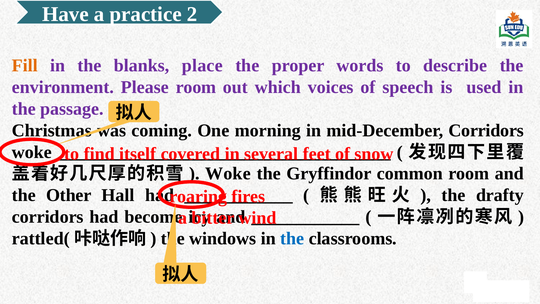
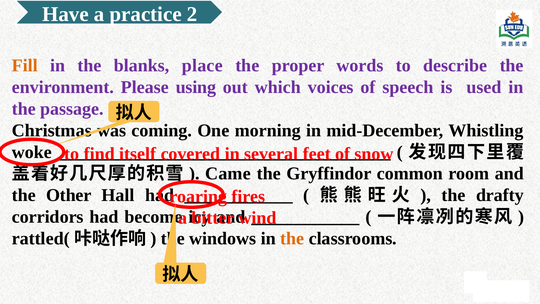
Please room: room -> using (196, 87)
mid-December Corridors: Corridors -> Whistling (486, 130)
Woke: Woke -> Came (228, 174)
the colour: blue -> orange (292, 238)
